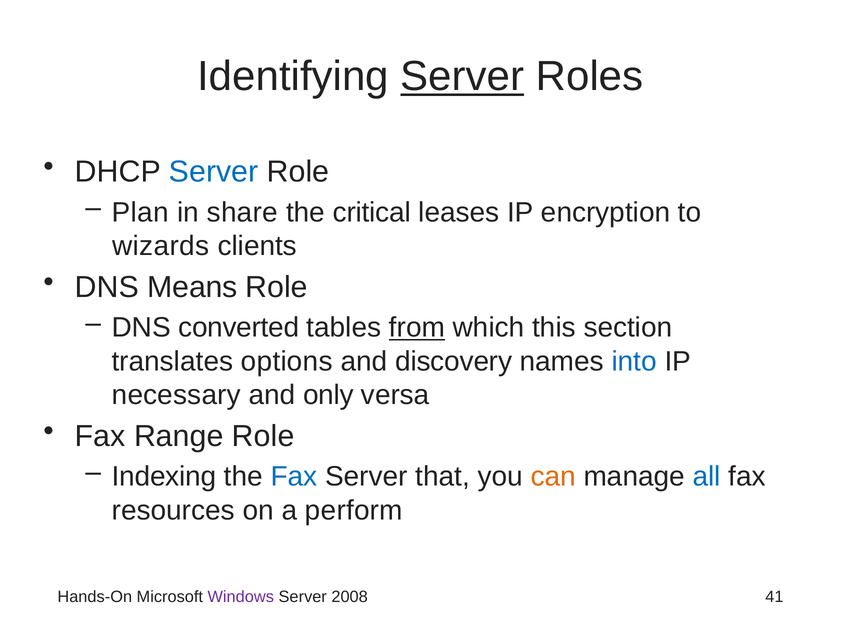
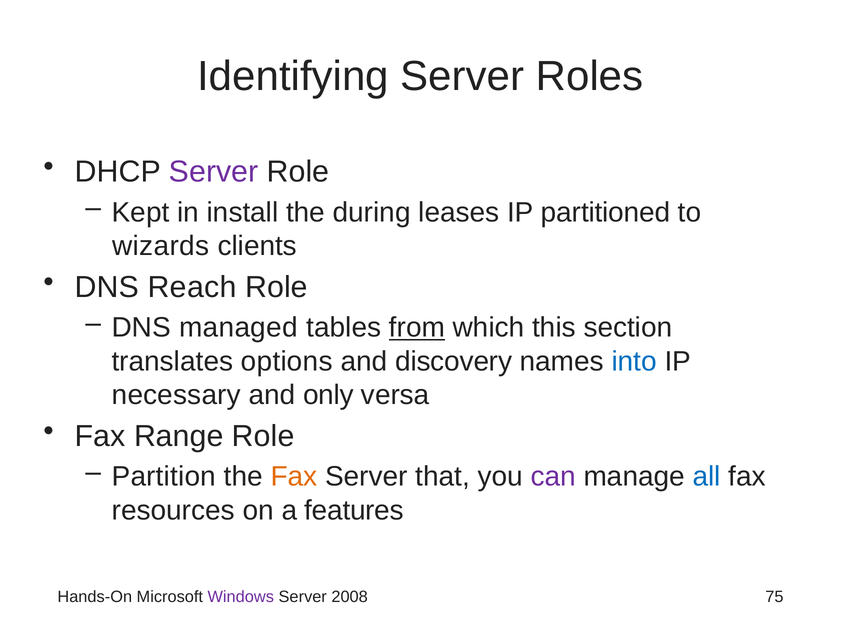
Server underline: present -> none (462, 77)
Server colour: blue -> purple (214, 172)
Plan: Plan -> Kept (141, 212)
share: share -> install (243, 212)
critical: critical -> during (372, 212)
encryption: encryption -> partitioned (606, 212)
Means: Means -> Reach (192, 287)
converted: converted -> managed (238, 328)
Indexing: Indexing -> Partition (164, 477)
Fax colour: blue -> orange (294, 477)
can colour: orange -> purple (553, 477)
perform: perform -> features (354, 510)
41: 41 -> 75 (774, 597)
